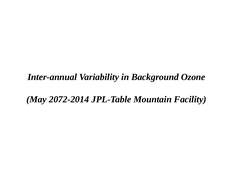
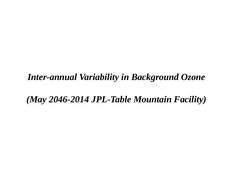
2072-2014: 2072-2014 -> 2046-2014 (69, 99)
